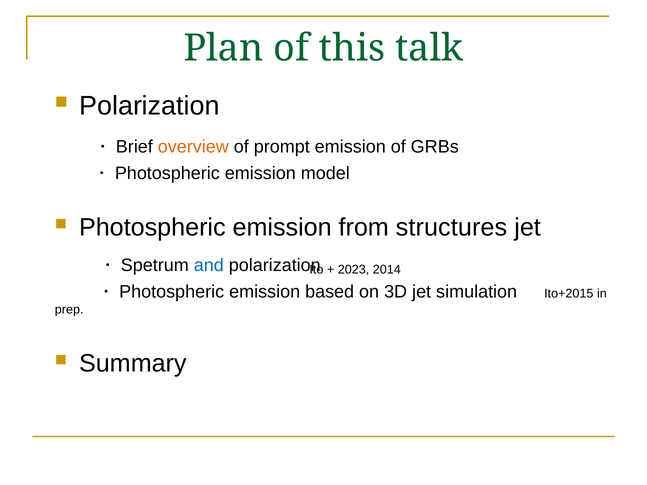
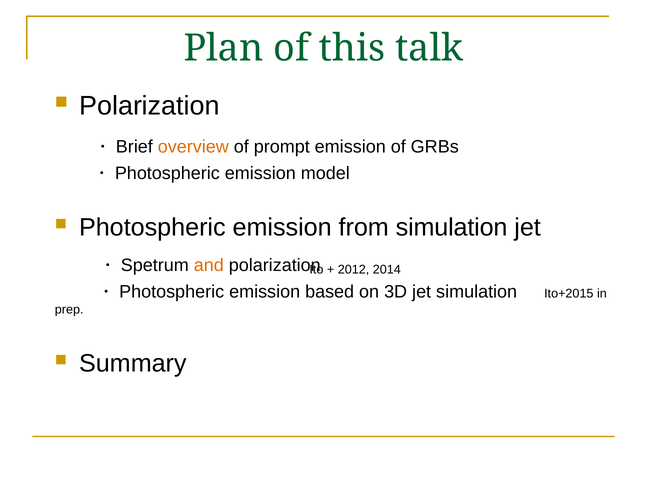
from structures: structures -> simulation (452, 228)
and colour: blue -> orange (209, 265)
2023: 2023 -> 2012 (354, 270)
